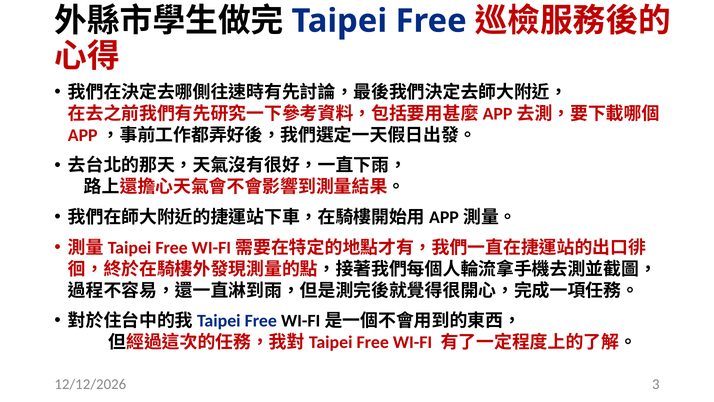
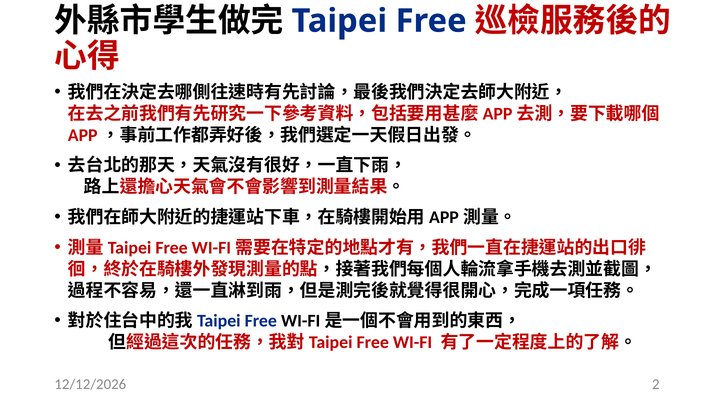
3: 3 -> 2 (656, 384)
